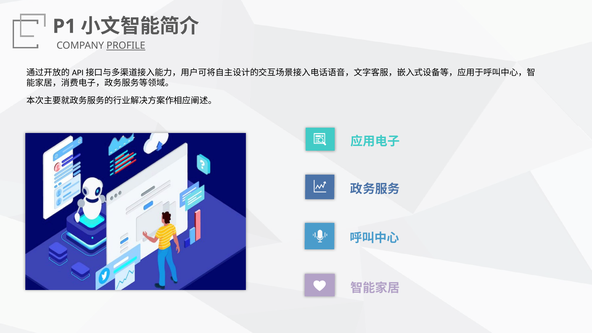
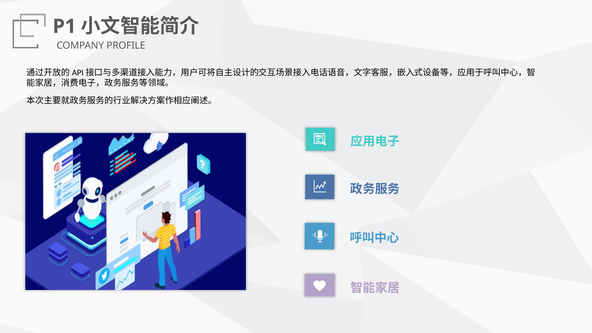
PROFILE underline: present -> none (126, 46)
